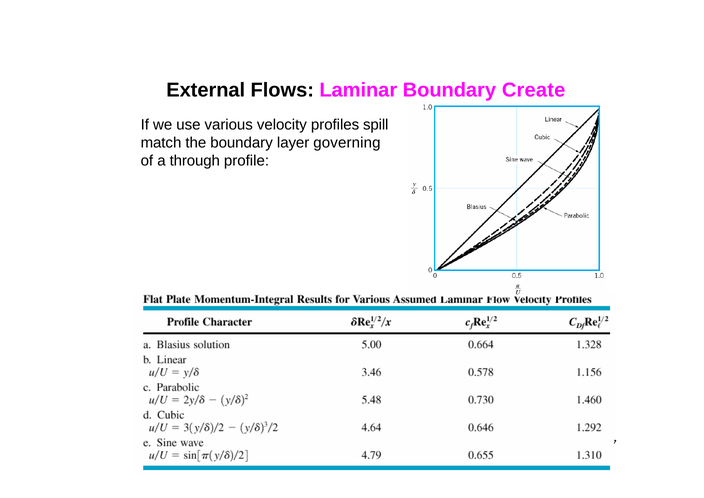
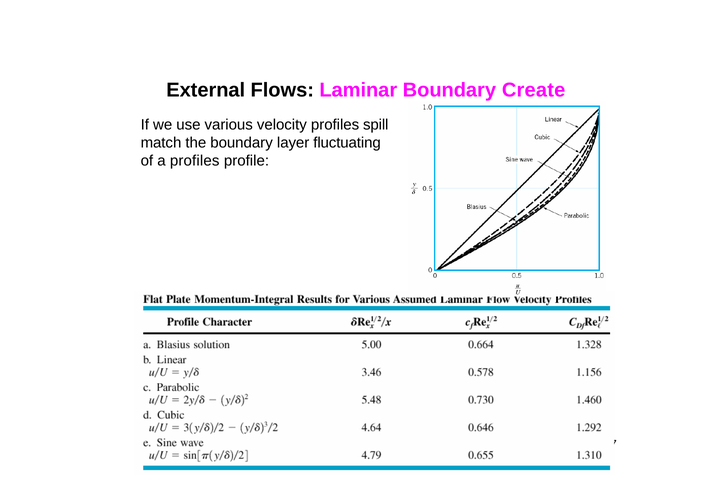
governing: governing -> fluctuating (347, 143)
a through: through -> profiles (195, 161)
